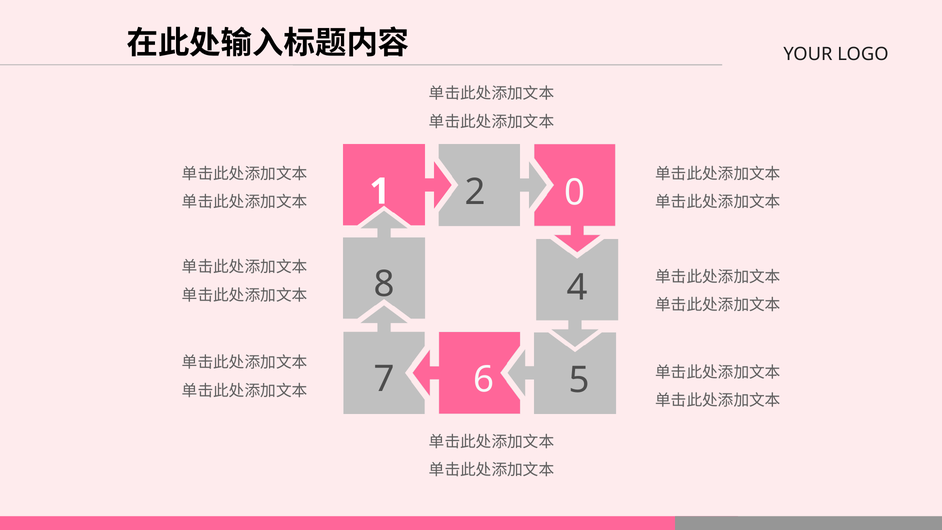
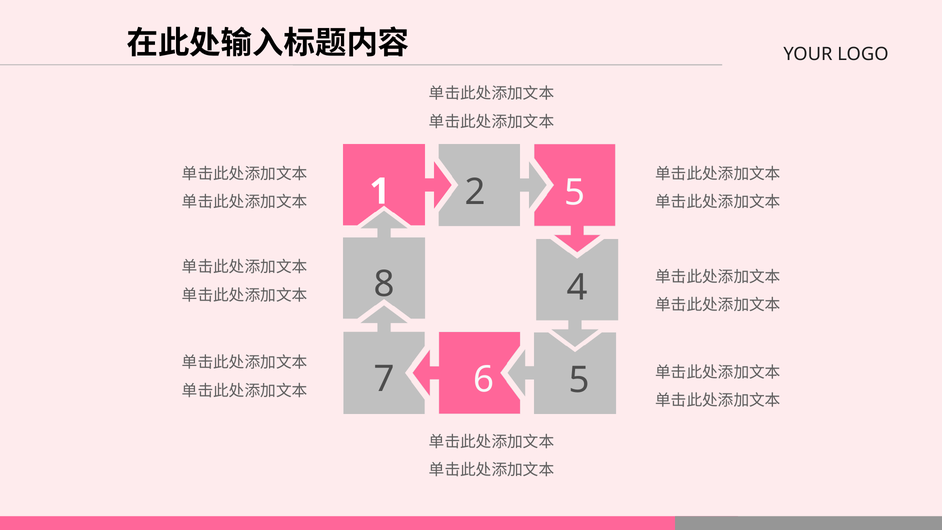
2 0: 0 -> 5 (575, 193)
